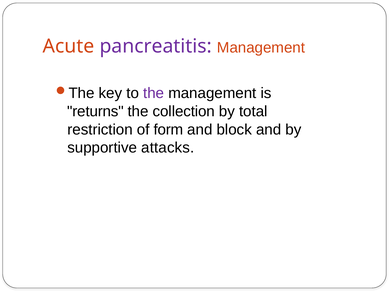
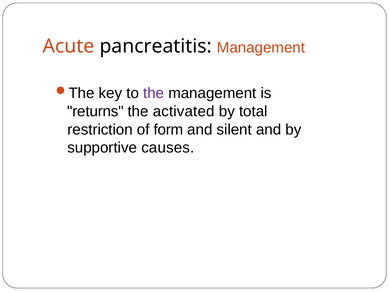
pancreatitis colour: purple -> black (156, 46)
collection: collection -> activated (184, 111)
block: block -> silent (234, 129)
attacks: attacks -> causes (168, 148)
